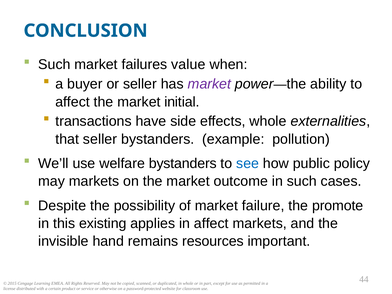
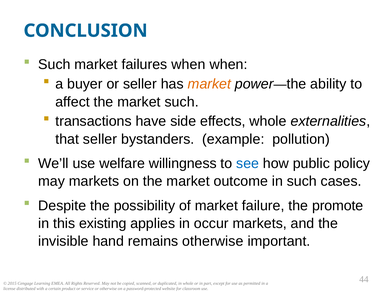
failures value: value -> when (188, 65)
market colour: purple -> orange (209, 84)
market initial: initial -> such (182, 102)
welfare bystanders: bystanders -> willingness (183, 163)
in affect: affect -> occur (211, 223)
remains resources: resources -> otherwise (213, 241)
